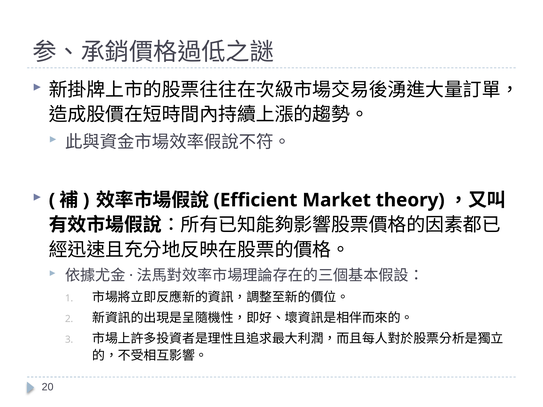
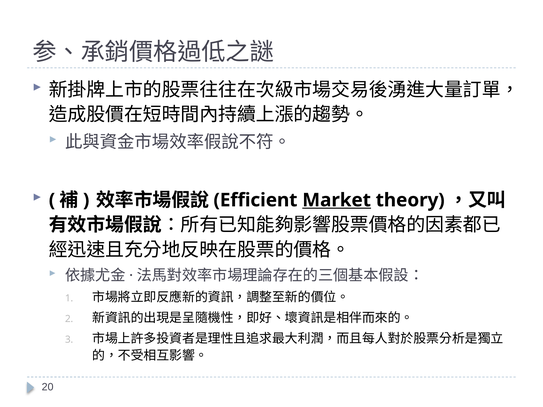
Market underline: none -> present (337, 200)
